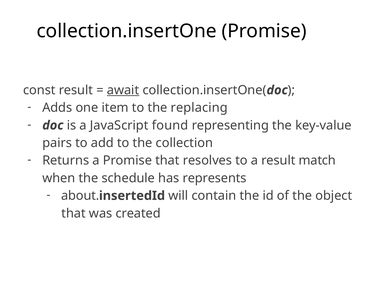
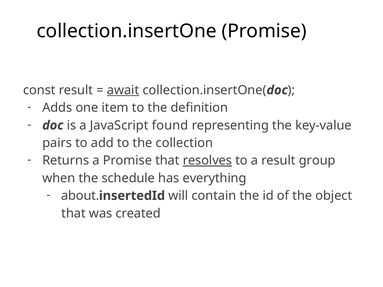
replacing: replacing -> definition (199, 108)
resolves underline: none -> present (207, 161)
match: match -> group (317, 161)
represents: represents -> everything (215, 178)
